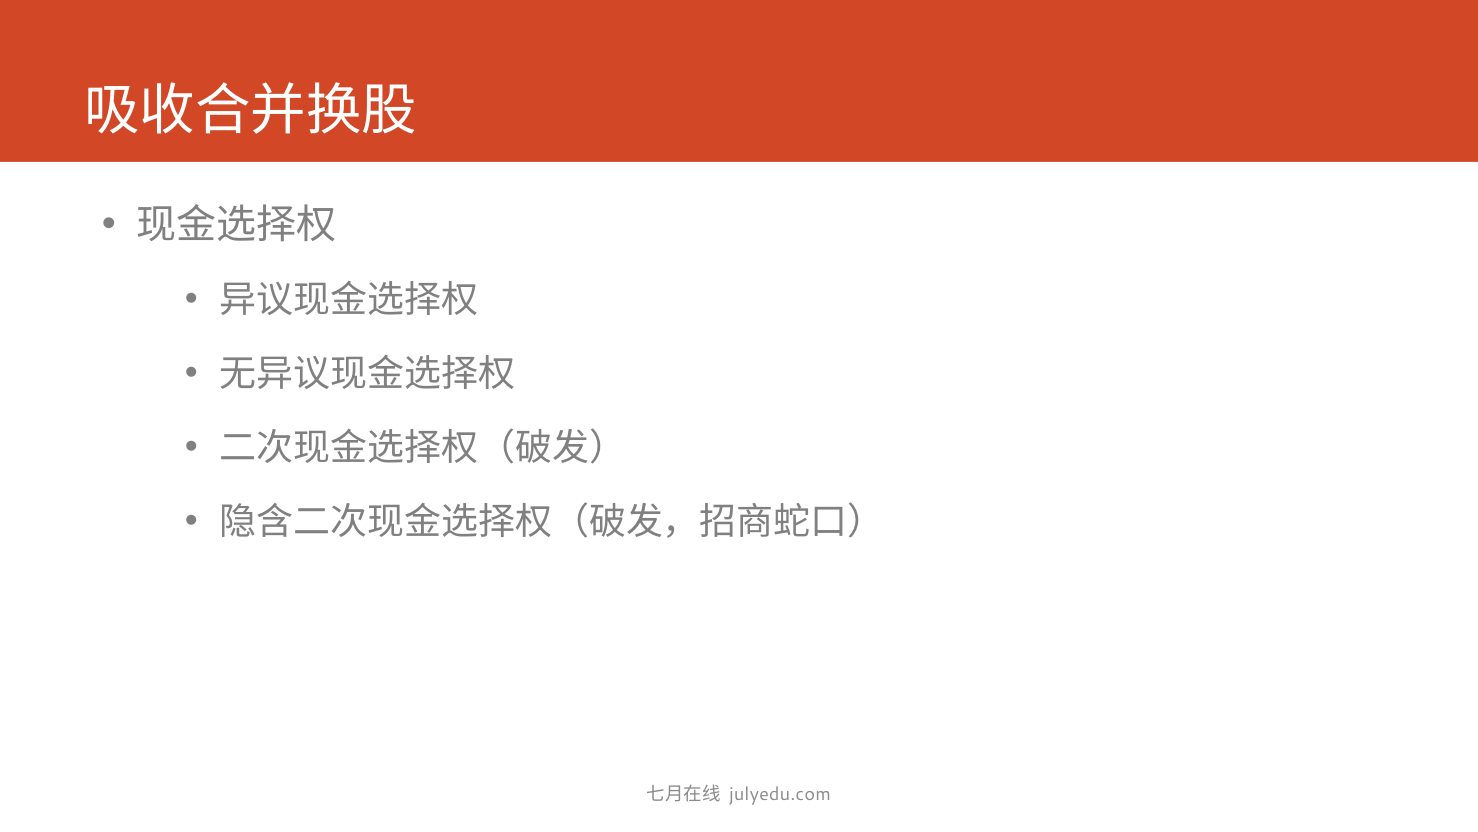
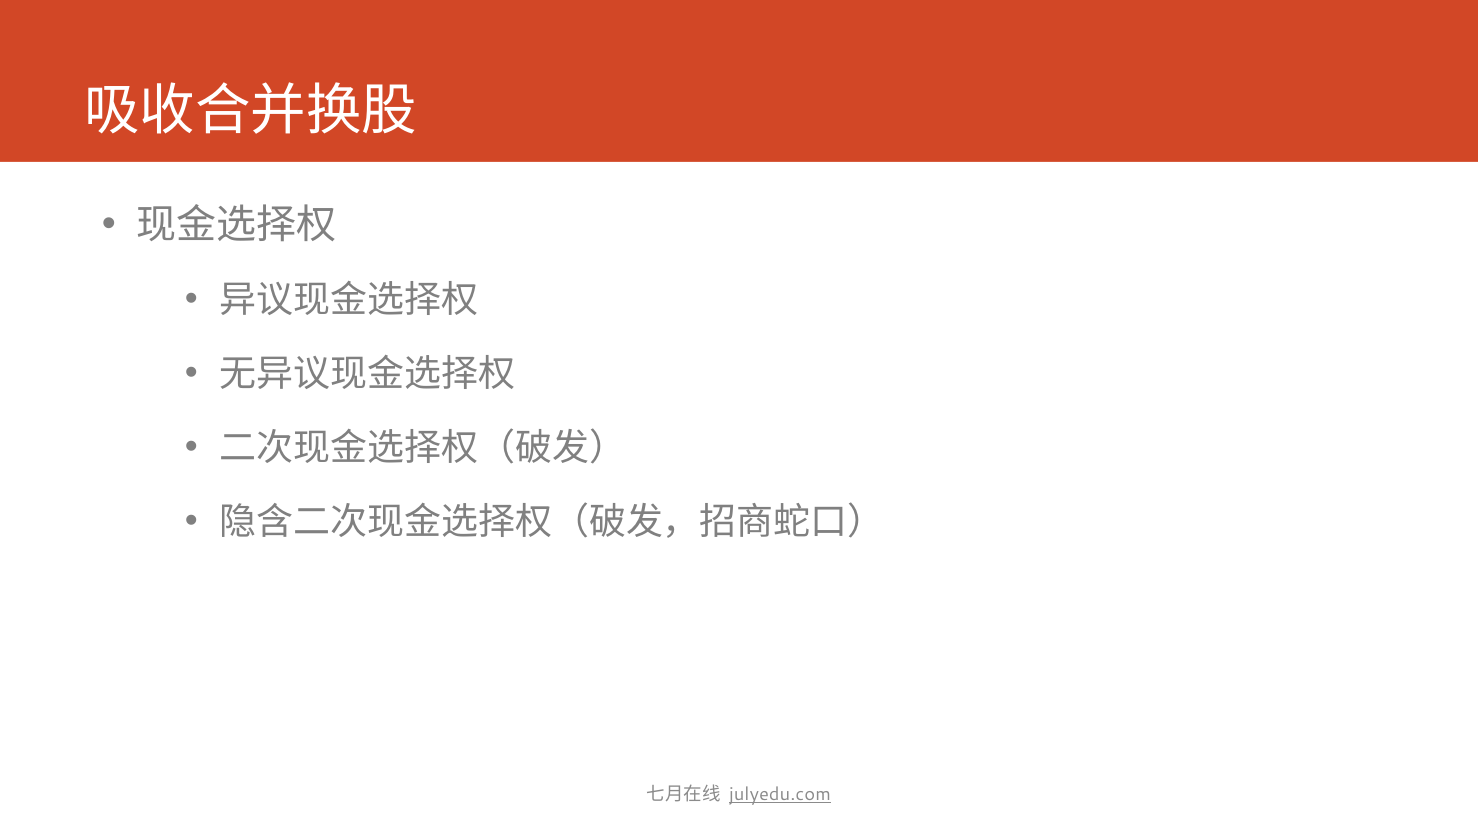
julyedu.com underline: none -> present (780, 794)
